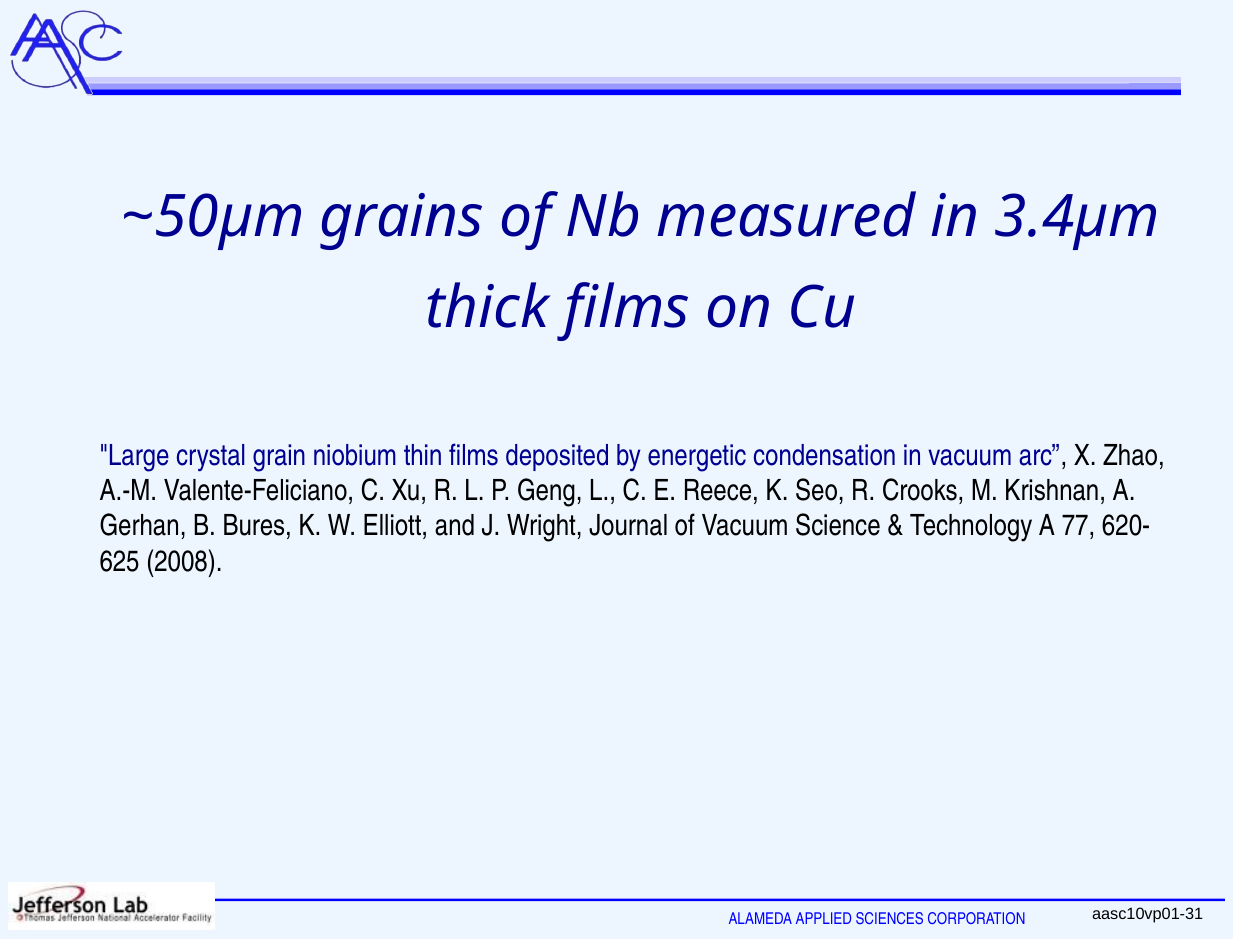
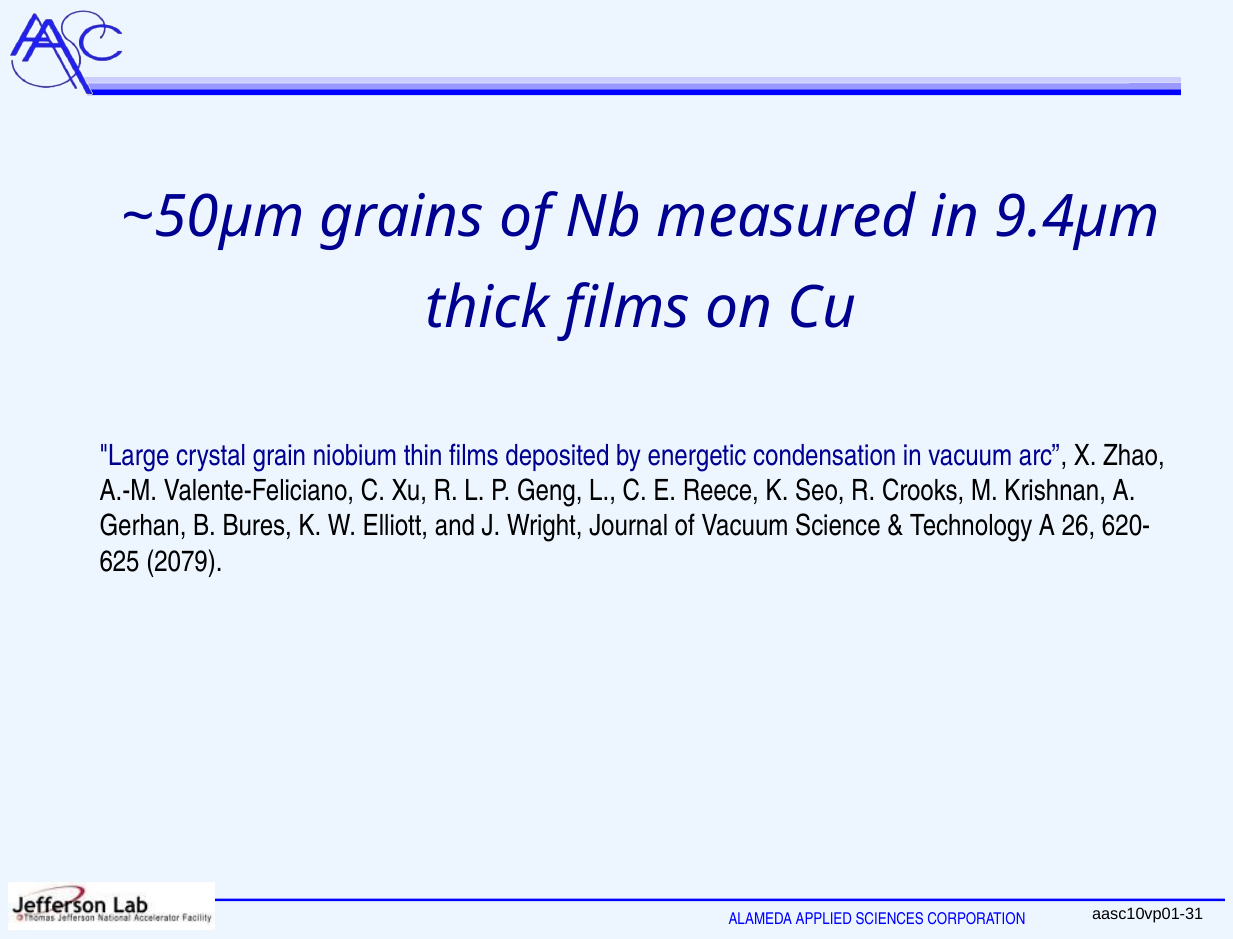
3.4µm: 3.4µm -> 9.4µm (1078, 217)
77: 77 -> 26 (1079, 526)
2008: 2008 -> 2079 (184, 562)
